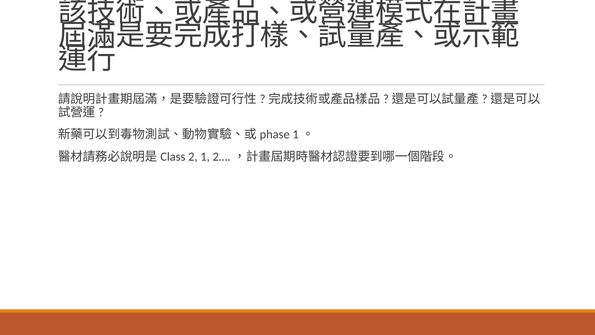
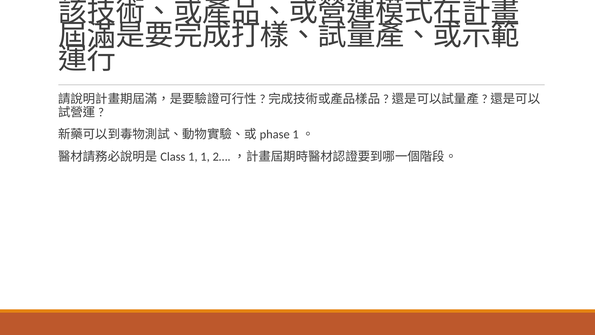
2: 2 -> 1 (193, 156)
